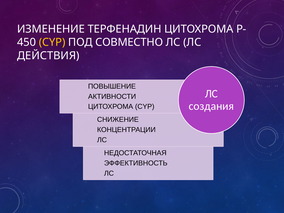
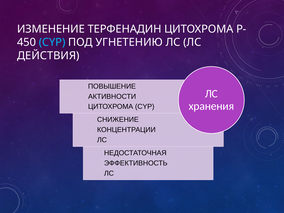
CYP colour: yellow -> light blue (52, 42)
СОВМЕСТНО: СОВМЕСТНО -> УГНЕТЕНИЮ (129, 42)
создания: создания -> хранения (211, 106)
